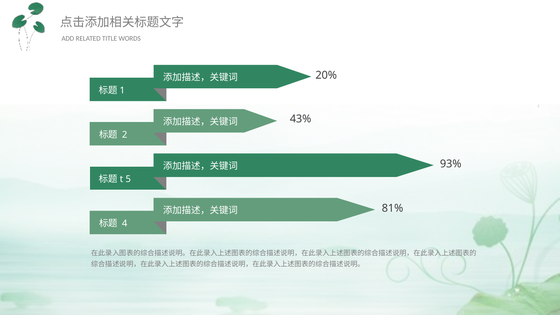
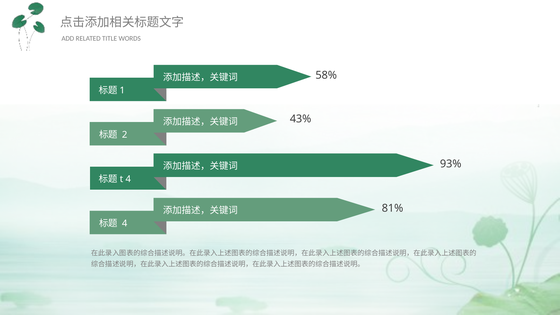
20%: 20% -> 58% (326, 75)
5: 5 -> 4 (128, 179)
